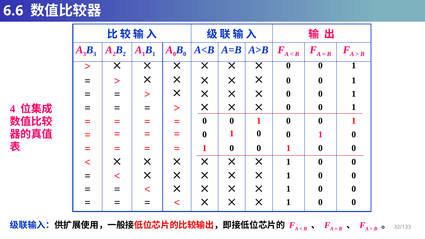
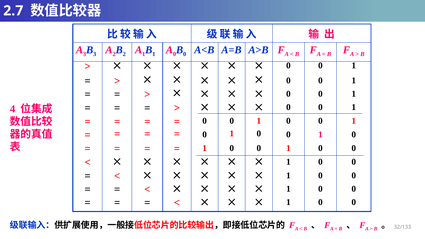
6.6: 6.6 -> 2.7 (13, 11)
